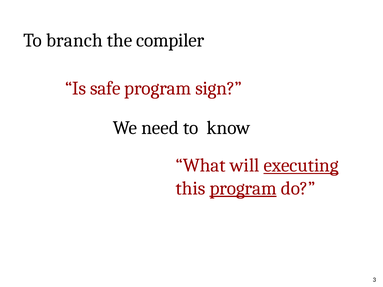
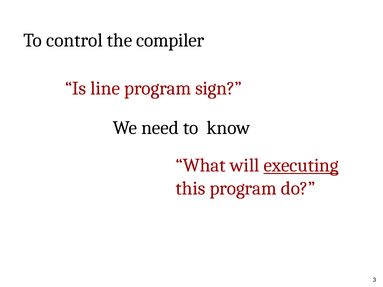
branch: branch -> control (74, 40)
safe: safe -> line (105, 88)
program underline: present -> none (243, 188)
